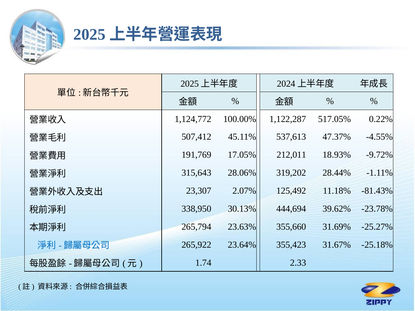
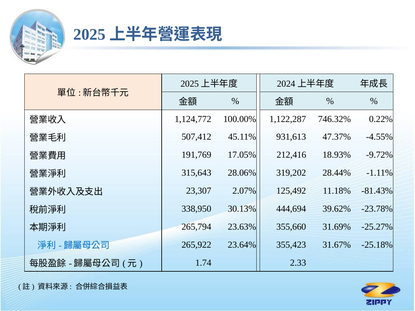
517.05%: 517.05% -> 746.32% (334, 119)
537,613: 537,613 -> 931,613 (291, 137)
212,011: 212,011 -> 212,416 (291, 155)
